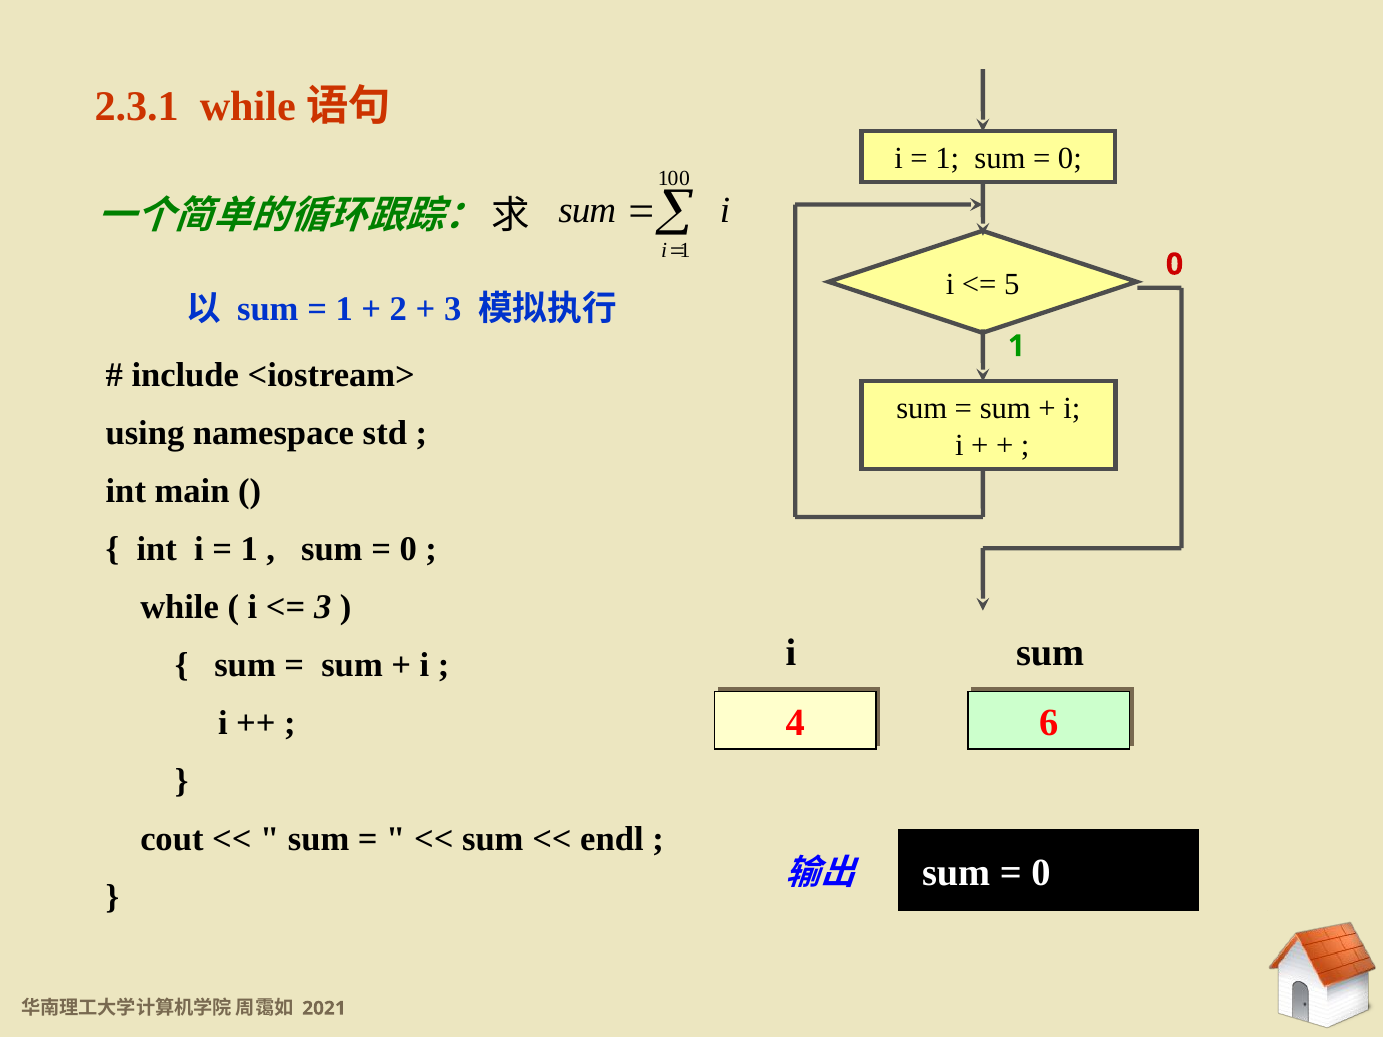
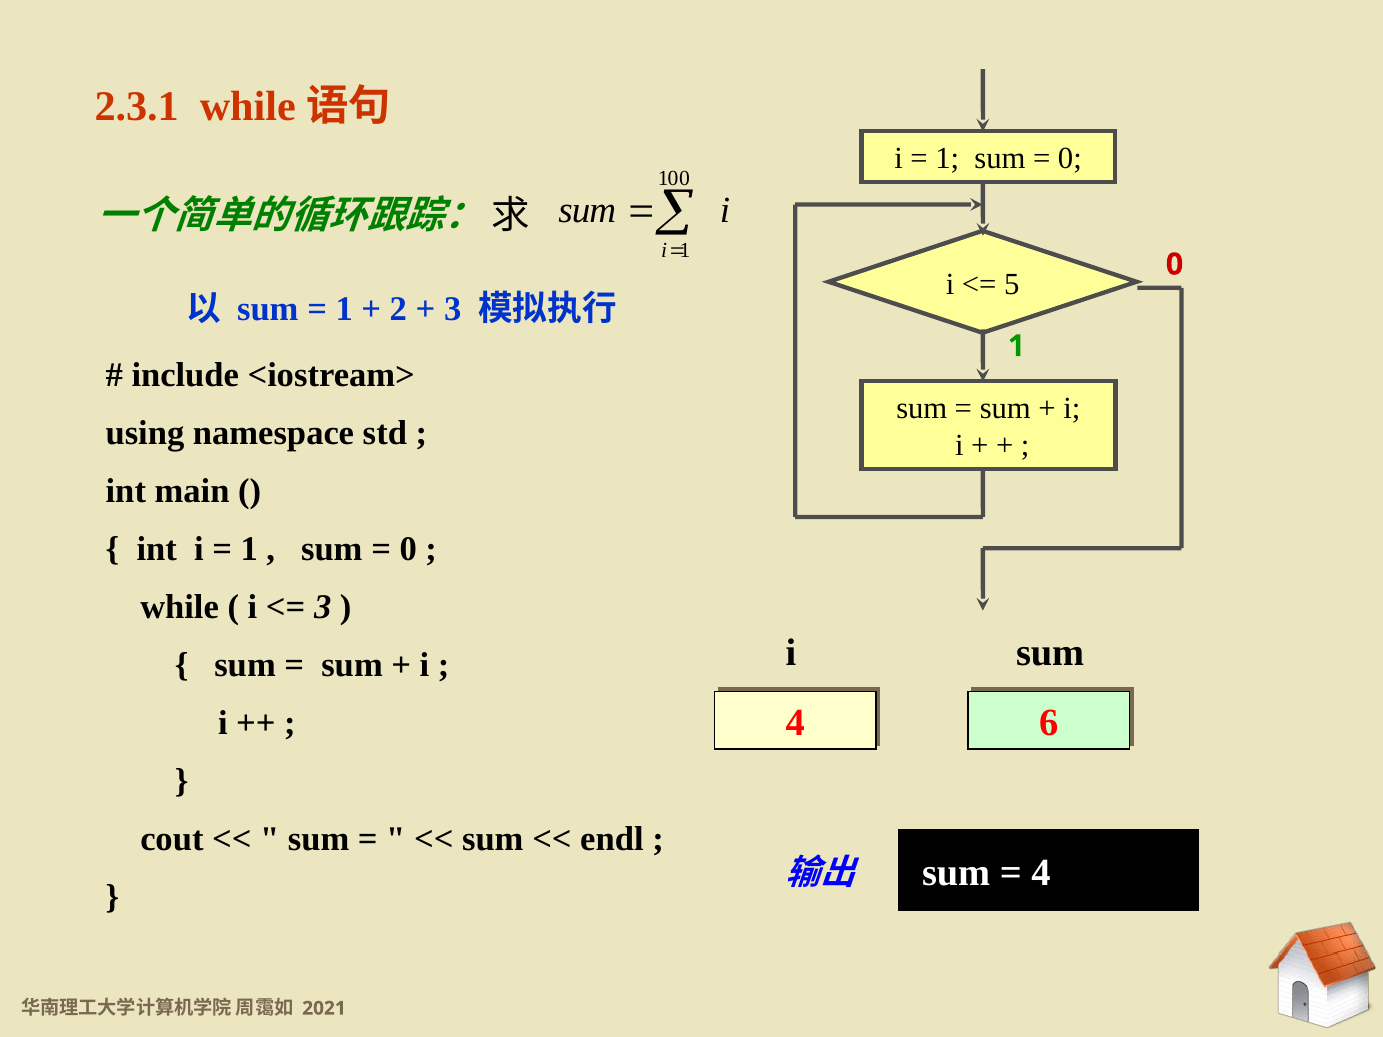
0: 0 -> 4 (1041, 873)
